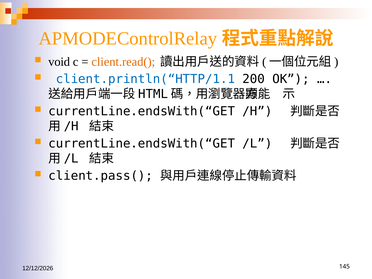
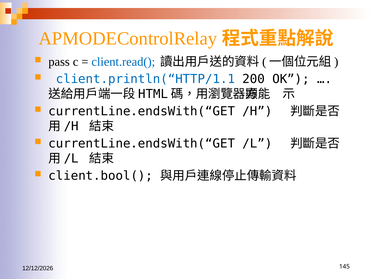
void: void -> pass (59, 62)
client.read( colour: orange -> blue (123, 62)
client.pass(: client.pass( -> client.bool( (101, 176)
